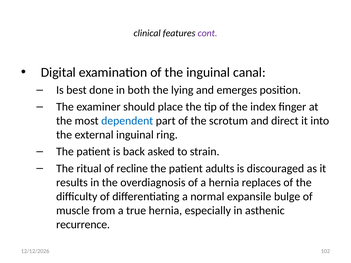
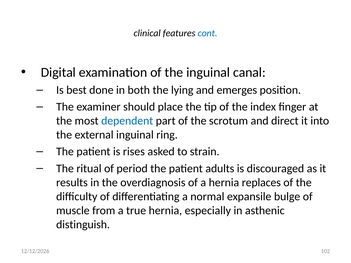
cont colour: purple -> blue (208, 33)
back: back -> rises (134, 152)
recline: recline -> period (132, 169)
recurrence: recurrence -> distinguish (83, 225)
